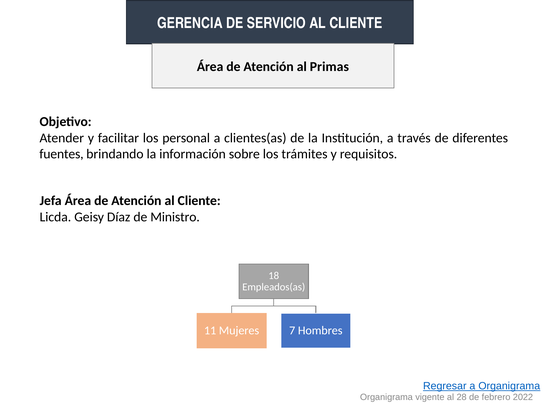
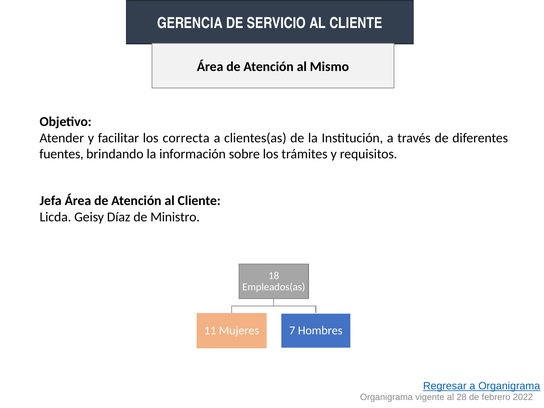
Primas: Primas -> Mismo (329, 67)
personal: personal -> correcta (186, 138)
